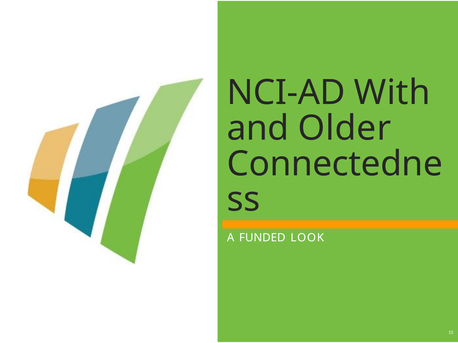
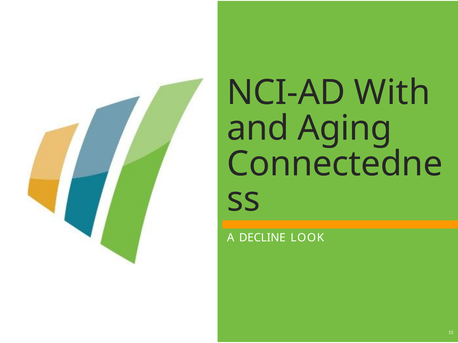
and Older: Older -> Aging (345, 128)
FUNDED: FUNDED -> DECLINE (262, 238)
